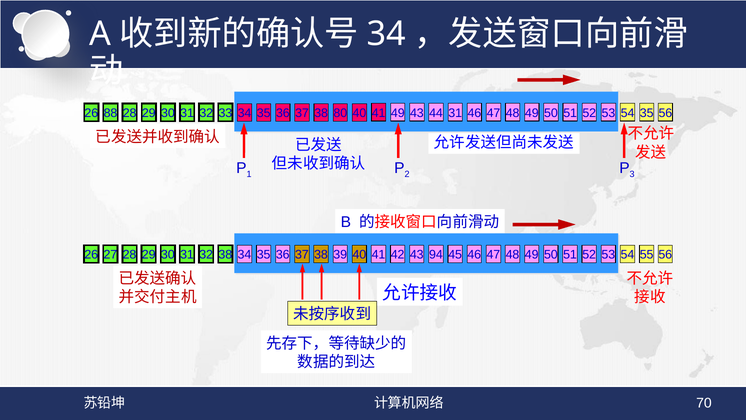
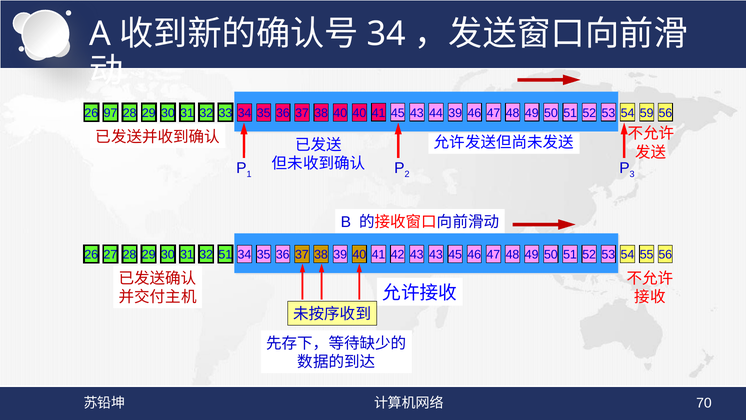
88: 88 -> 97 (111, 113)
38 80: 80 -> 40 (340, 113)
41 49: 49 -> 45 (398, 113)
44 31: 31 -> 39 (455, 113)
54 35: 35 -> 59 (647, 113)
32 38: 38 -> 51 (225, 255)
43 94: 94 -> 43 (436, 255)
